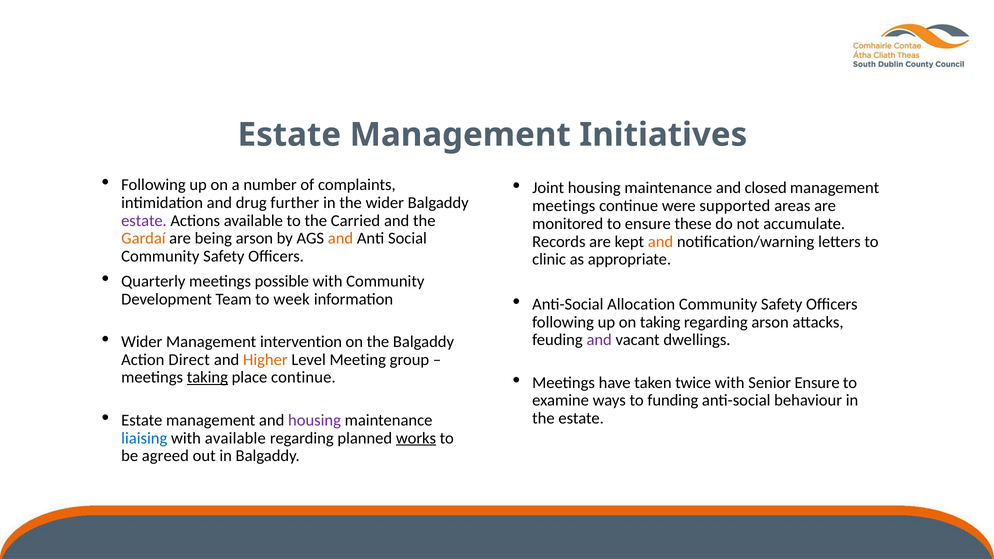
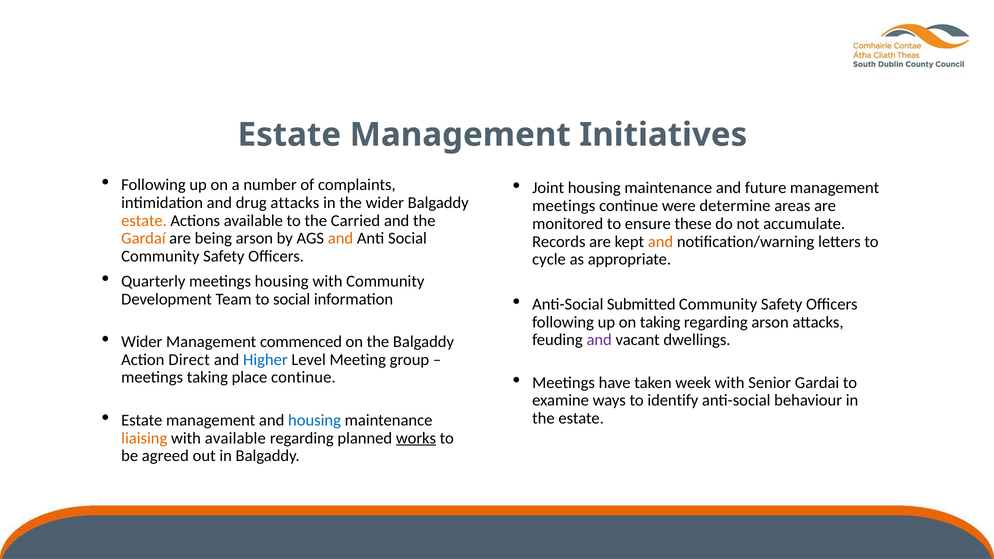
closed: closed -> future (766, 188)
drug further: further -> attacks (295, 203)
supported: supported -> determine (735, 206)
estate colour: purple -> orange (144, 221)
clinic: clinic -> cycle (549, 260)
meetings possible: possible -> housing (282, 281)
to week: week -> social (292, 299)
Allocation: Allocation -> Submitted (641, 304)
intervention: intervention -> commenced (301, 342)
Higher colour: orange -> blue (265, 360)
taking underline: present -> none (207, 378)
twice: twice -> week (693, 383)
Senior Ensure: Ensure -> Gardai (817, 383)
funding: funding -> identify (673, 401)
housing colour: purple -> blue (315, 420)
liaising colour: blue -> orange (144, 438)
